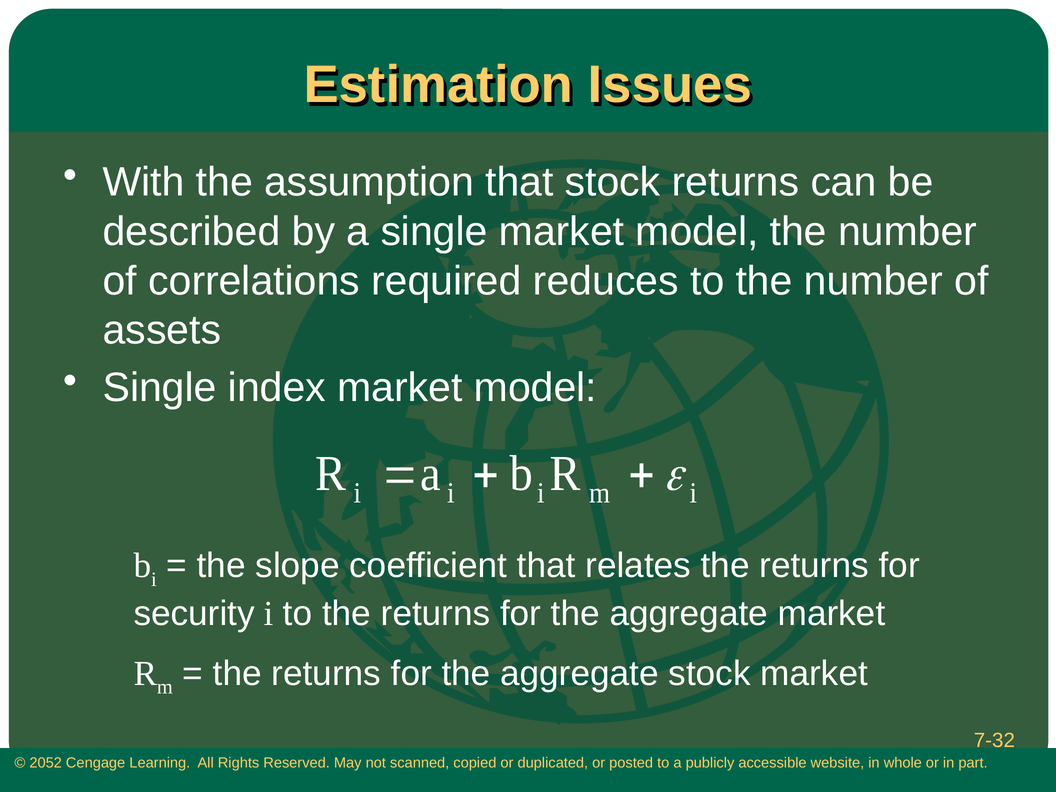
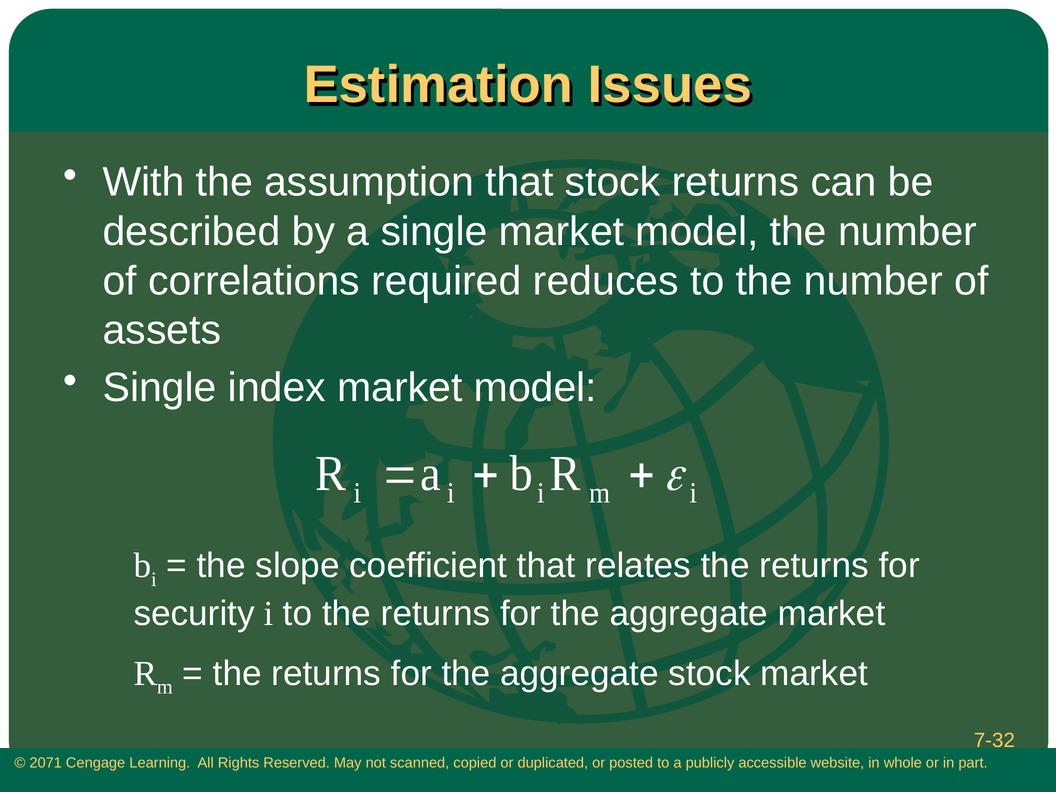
2052: 2052 -> 2071 (46, 763)
